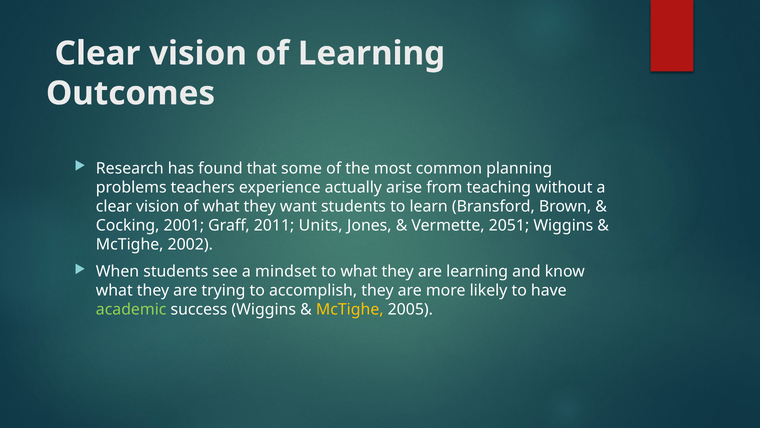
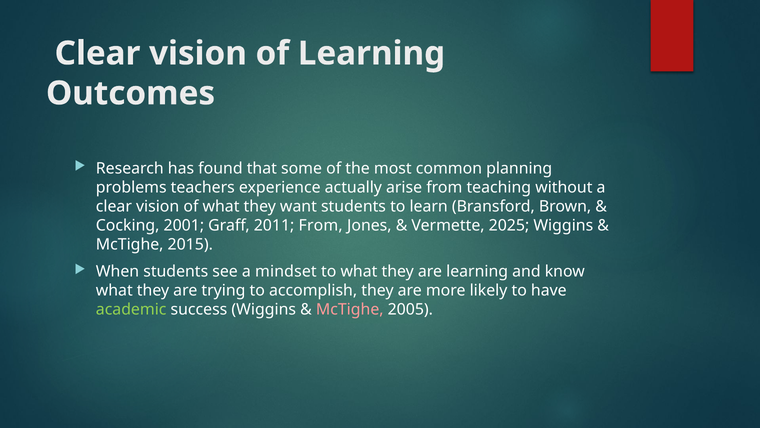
2011 Units: Units -> From (321, 225)
2051: 2051 -> 2025 (509, 225)
2002: 2002 -> 2015 (190, 244)
McTighe colour: yellow -> pink (350, 309)
